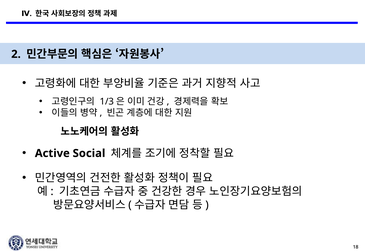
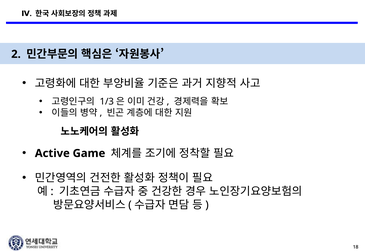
Social: Social -> Game (89, 154)
